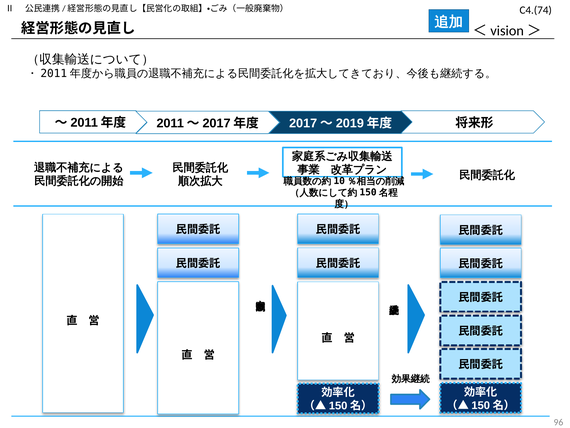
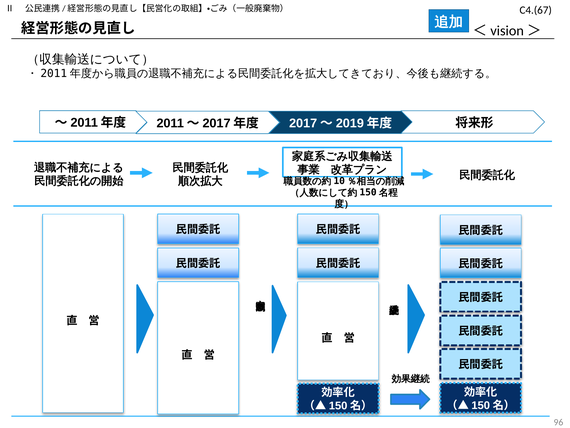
C4.(74: C4.(74 -> C4.(67 (536, 10)
